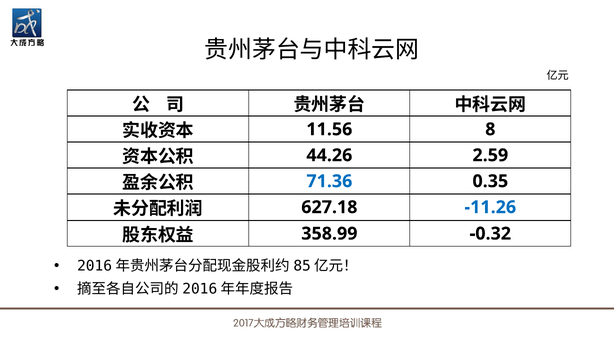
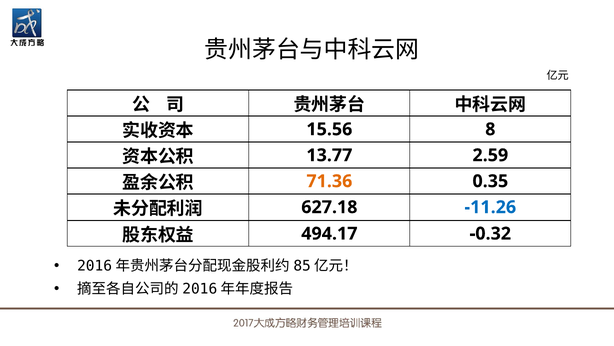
11.56: 11.56 -> 15.56 (329, 129)
44.26: 44.26 -> 13.77 (329, 155)
71.36 colour: blue -> orange (329, 181)
358.99: 358.99 -> 494.17 (329, 233)
